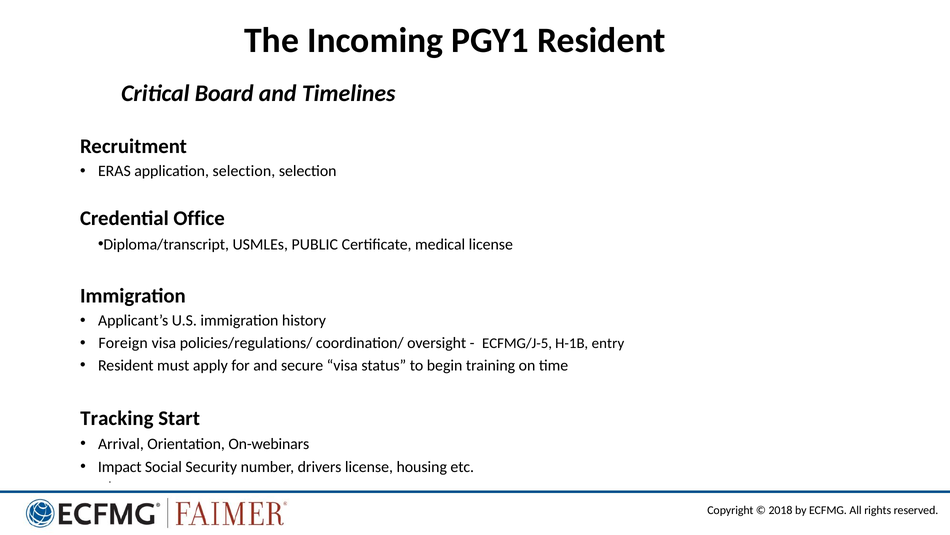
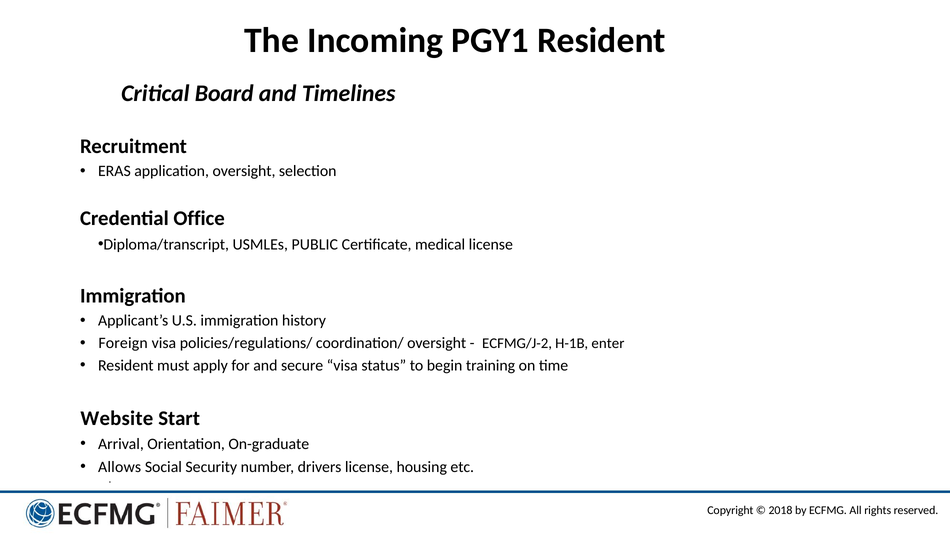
application selection: selection -> oversight (244, 171)
ECFMG/J-5: ECFMG/J-5 -> ECFMG/J-2 (517, 343)
entry: entry -> enter (608, 343)
Tracking: Tracking -> Website (117, 419)
On-webinars: On-webinars -> On-graduate (269, 444)
Impact: Impact -> Allows (120, 467)
